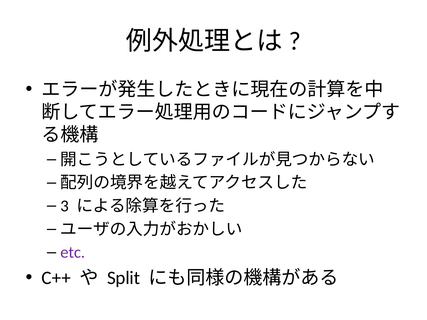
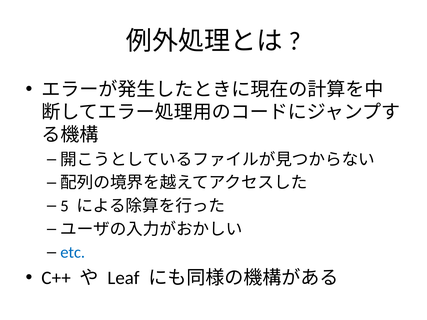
3: 3 -> 5 (65, 206)
etc colour: purple -> blue (73, 253)
Split: Split -> Leaf (124, 278)
